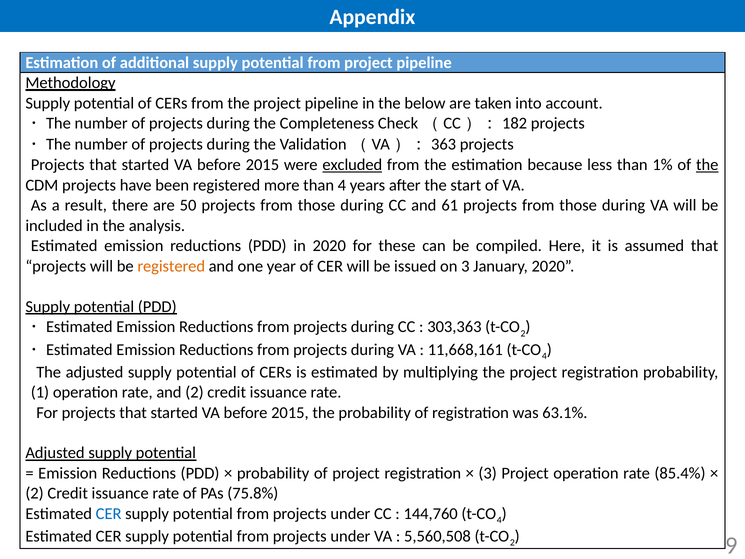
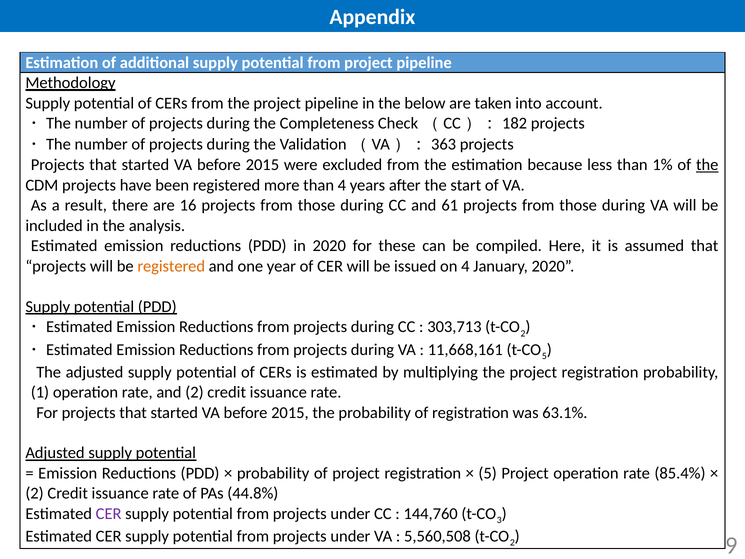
excluded underline: present -> none (352, 165)
50: 50 -> 16 (188, 205)
on 3: 3 -> 4 (465, 266)
303,363: 303,363 -> 303,713 (454, 327)
4: 4 -> 5 (544, 356)
3: 3 -> 5 (488, 473)
75.8%: 75.8% -> 44.8% (253, 493)
CER colour: blue -> purple (109, 514)
4: 4 -> 3 (499, 520)
